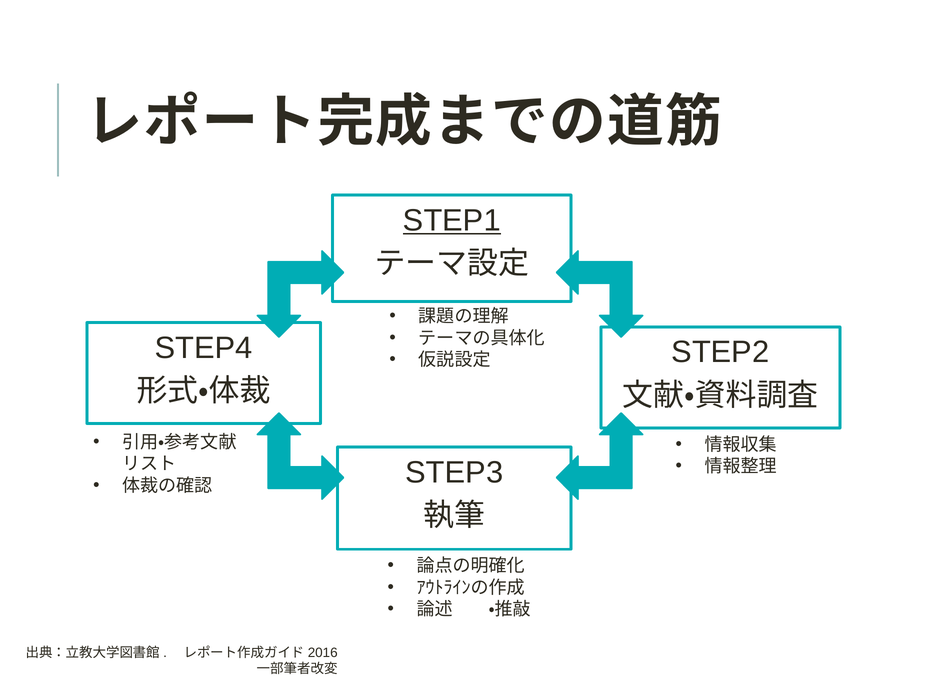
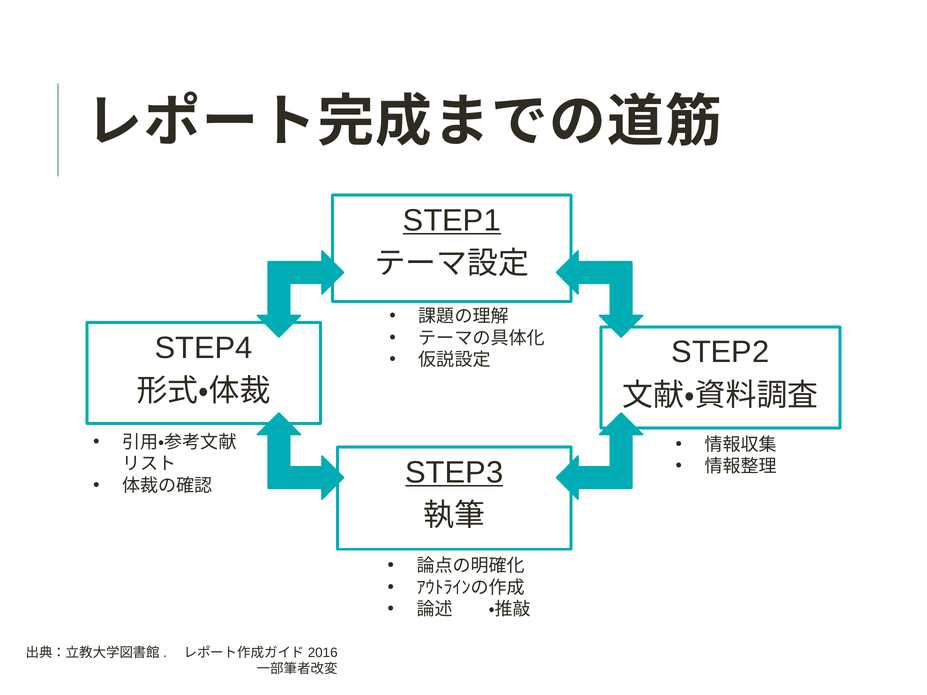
STEP3 underline: none -> present (454, 473)
